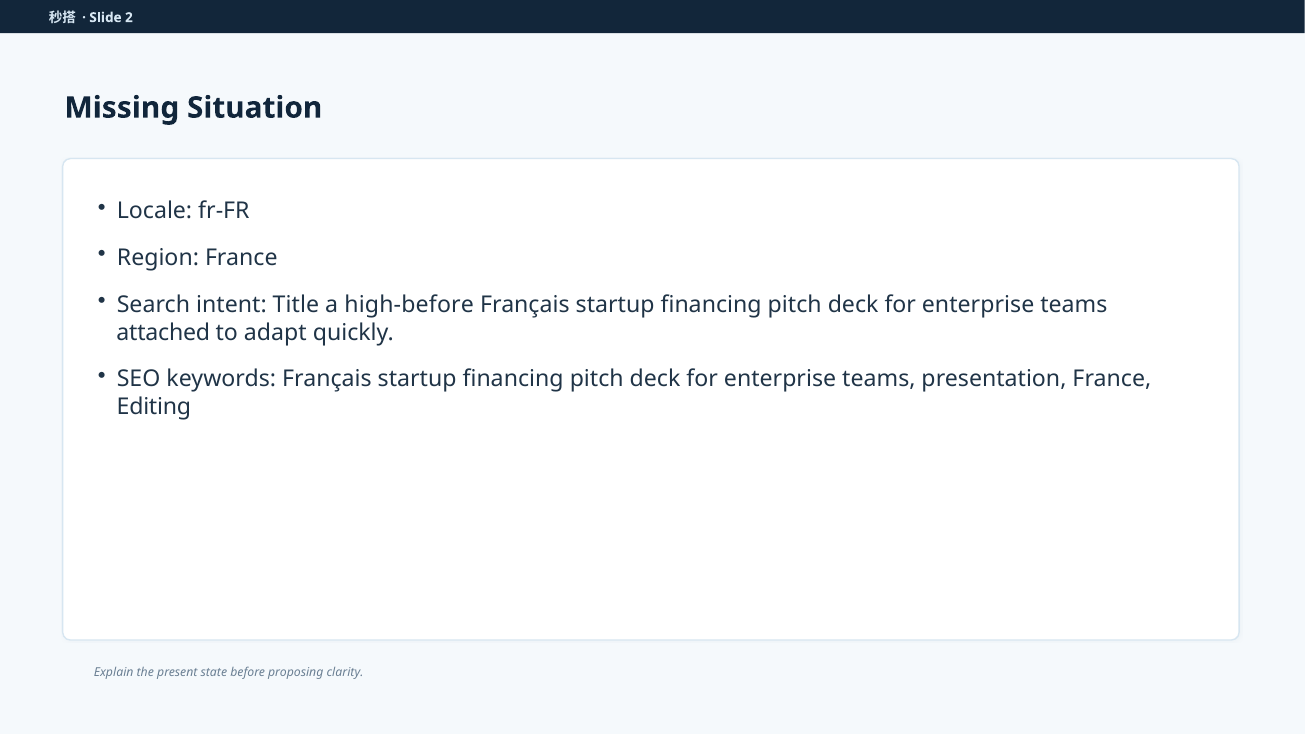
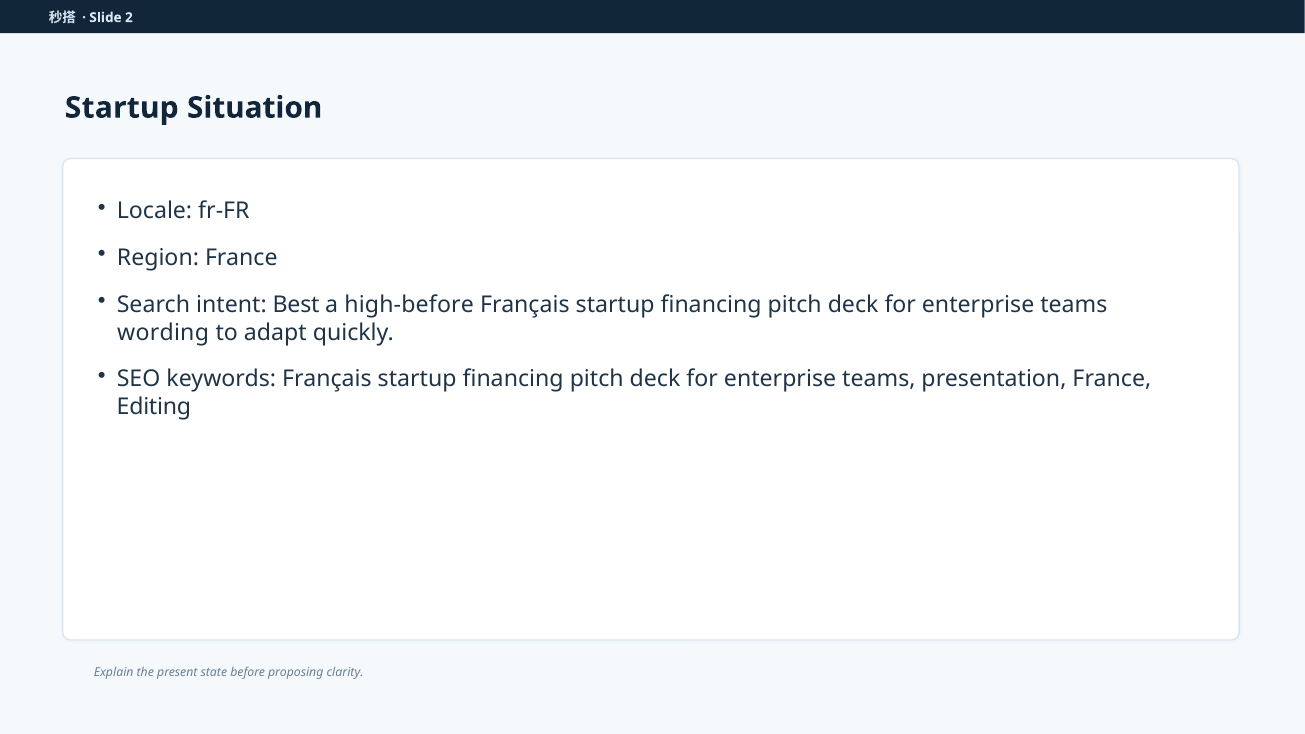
Missing: Missing -> Startup (122, 108)
Title: Title -> Best (296, 305)
attached: attached -> wording (163, 333)
